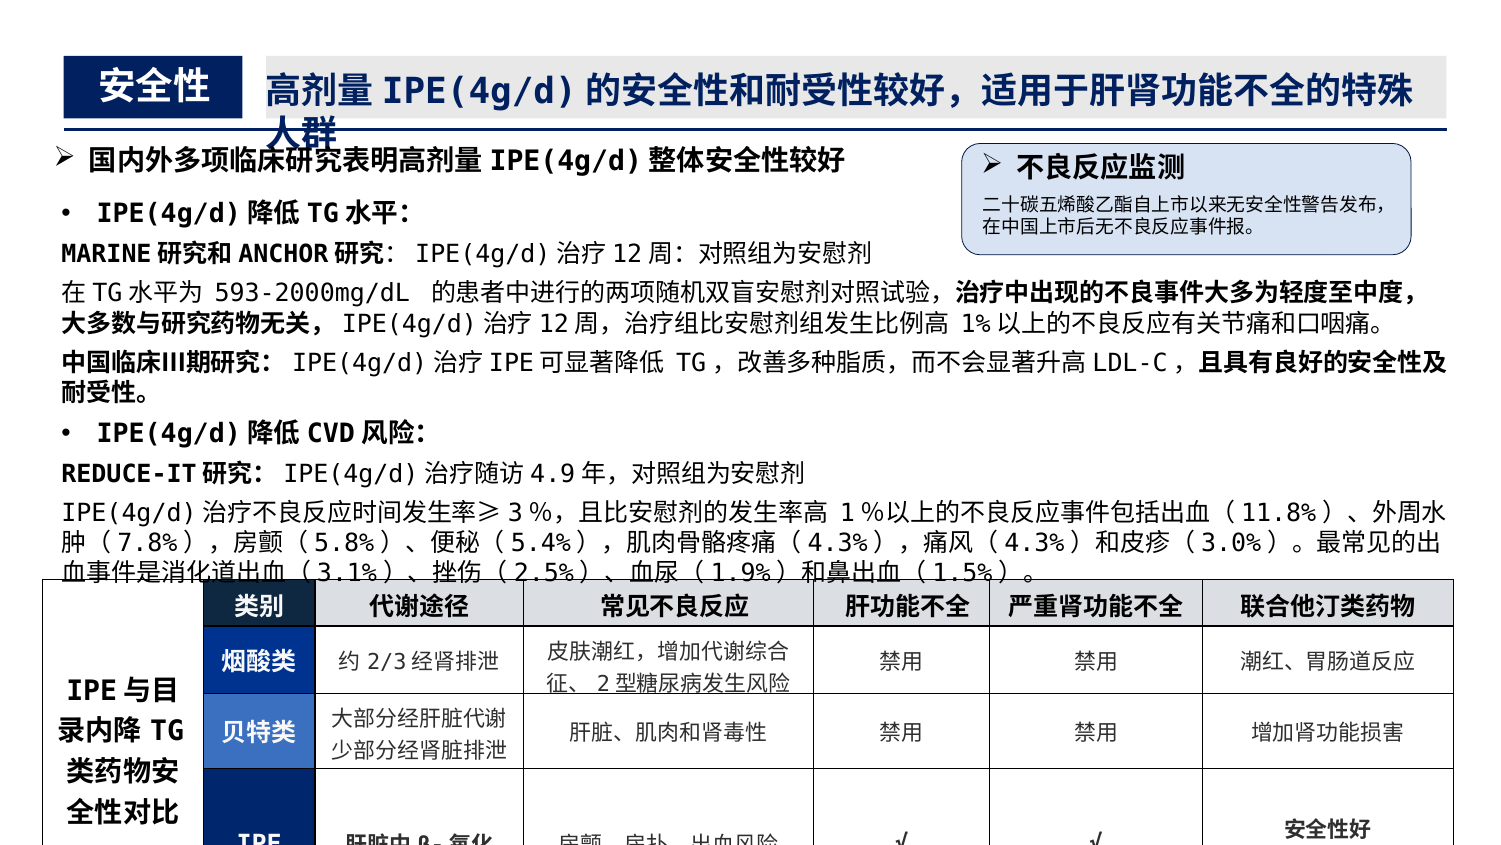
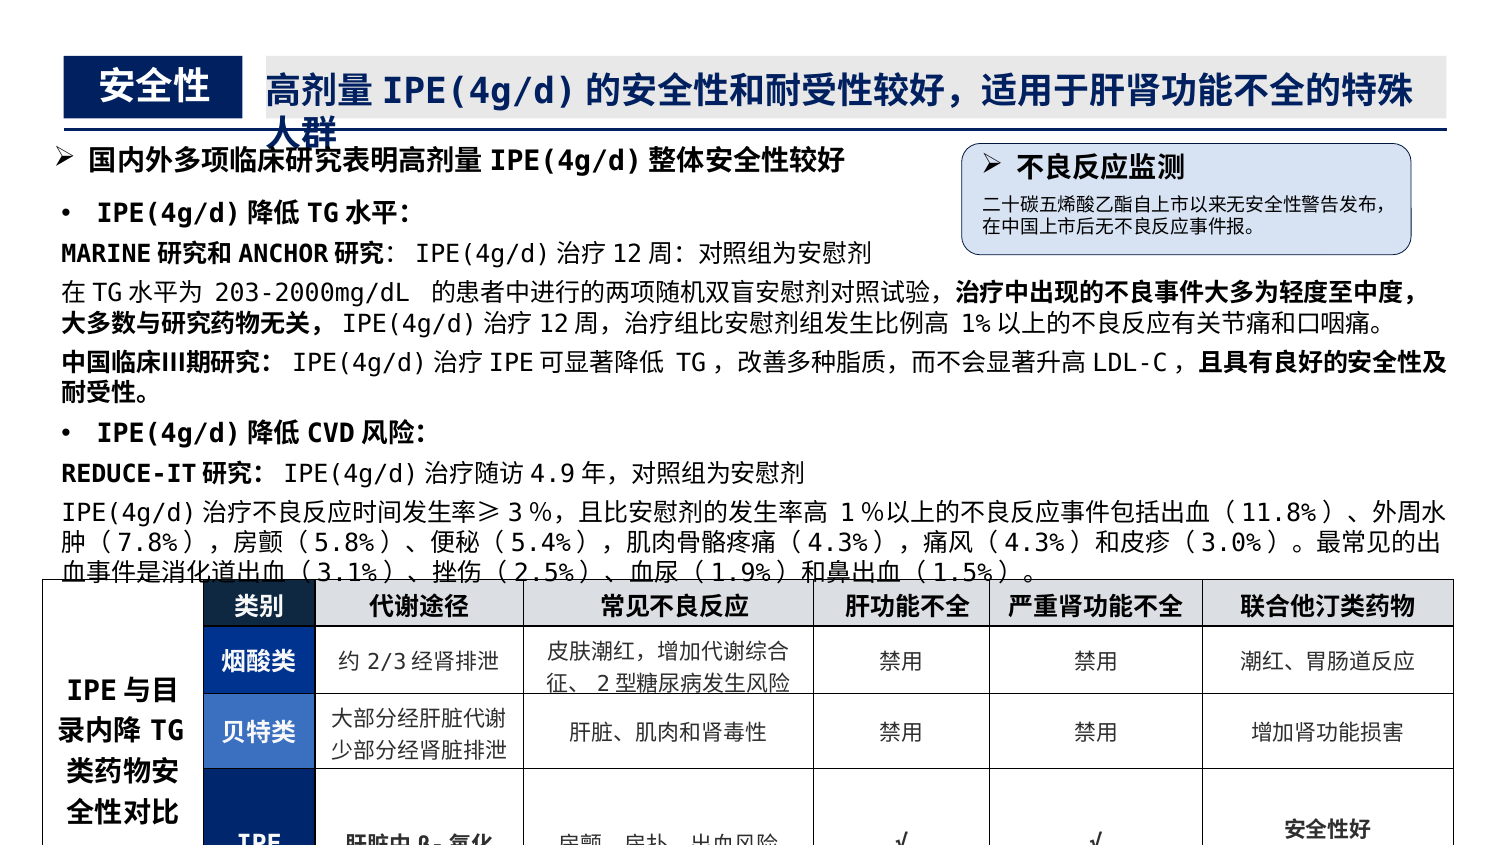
593-2000mg/dL: 593-2000mg/dL -> 203-2000mg/dL (312, 293)
